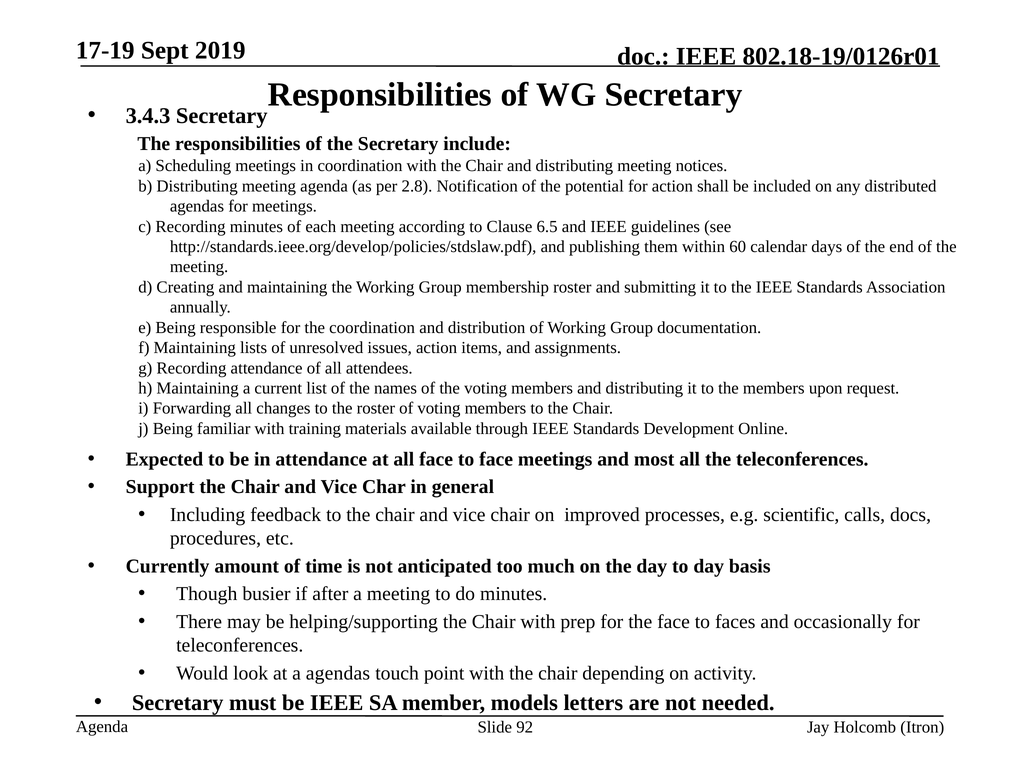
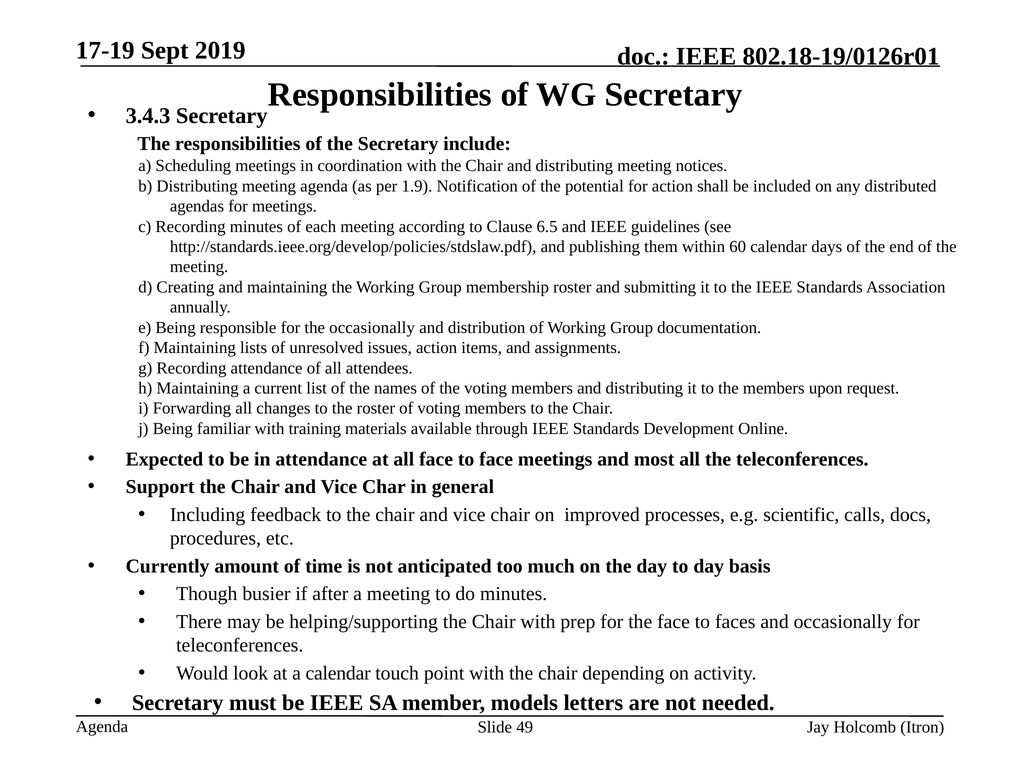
2.8: 2.8 -> 1.9 (417, 186)
the coordination: coordination -> occasionally (372, 328)
a agendas: agendas -> calendar (338, 673)
92: 92 -> 49 (525, 727)
